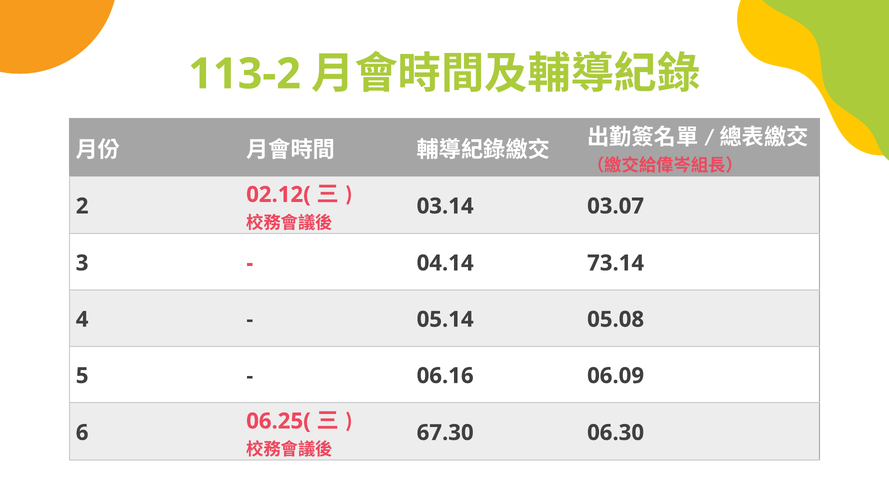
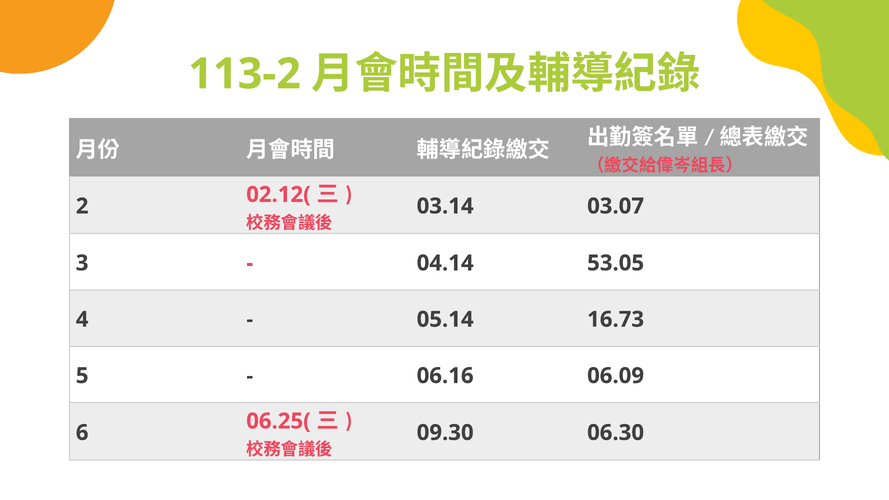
73.14: 73.14 -> 53.05 (616, 263)
05.08: 05.08 -> 16.73 (616, 319)
67.30: 67.30 -> 09.30 (445, 433)
